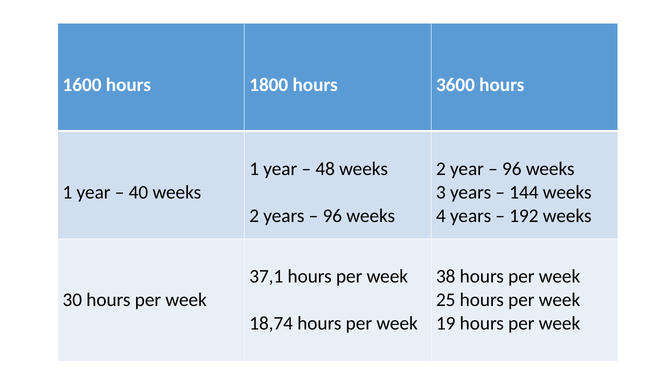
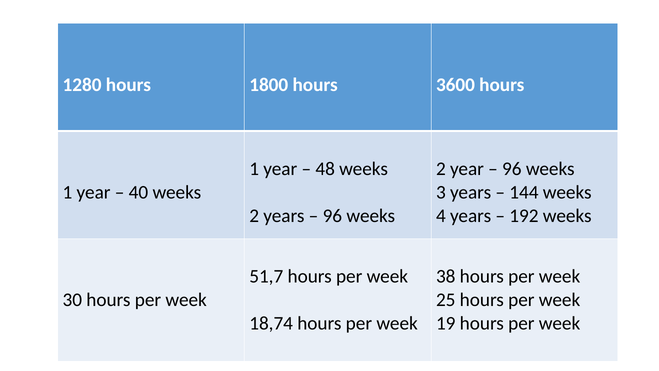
1600: 1600 -> 1280 (82, 85)
37,1: 37,1 -> 51,7 (266, 276)
